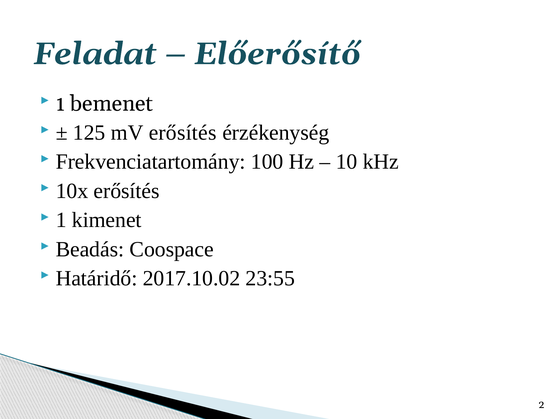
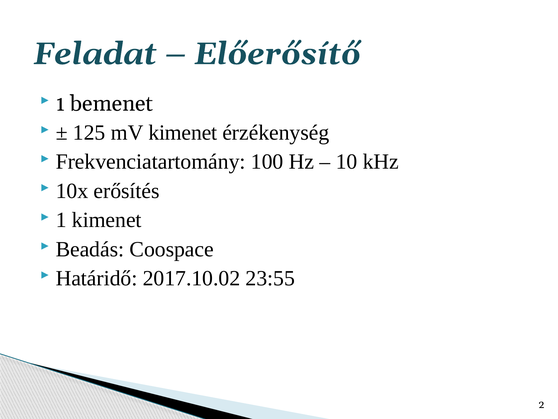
mV erősítés: erősítés -> kimenet (183, 133)
